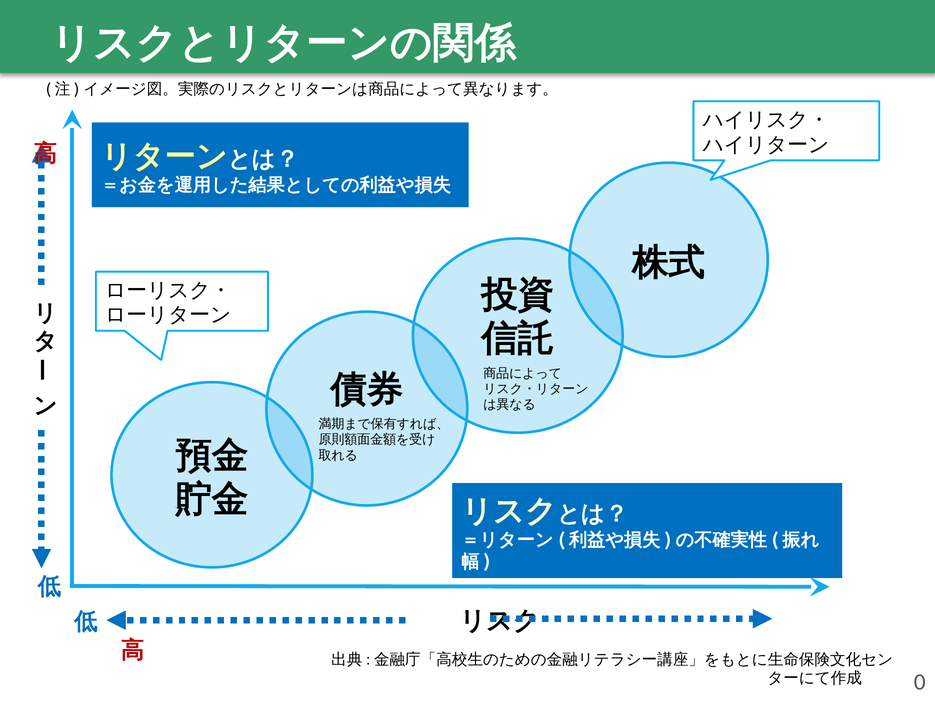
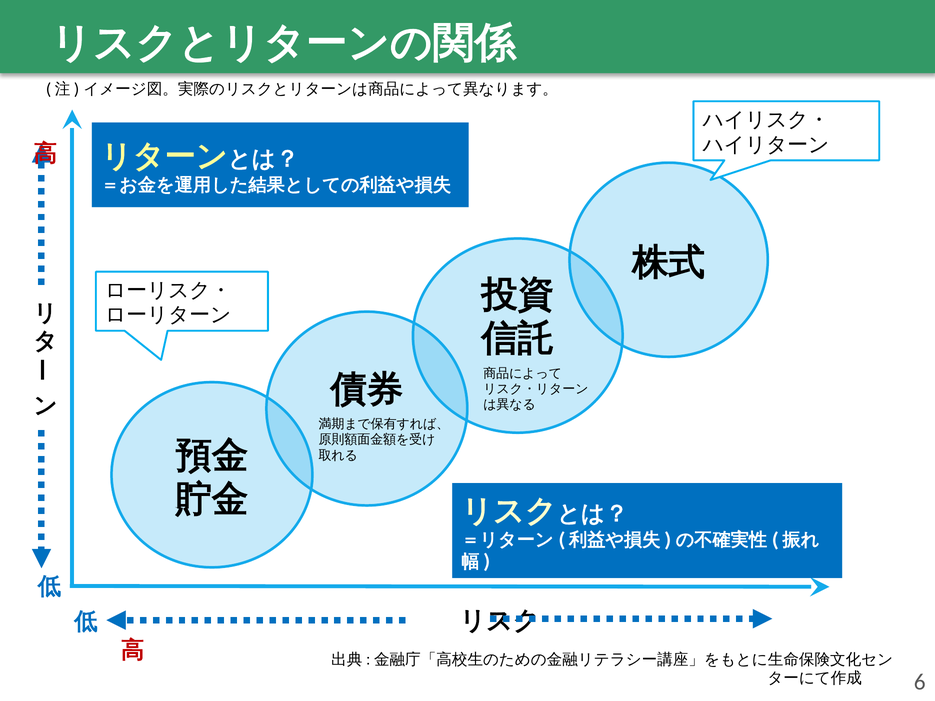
0: 0 -> 6 (920, 682)
